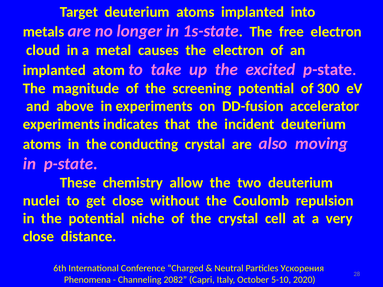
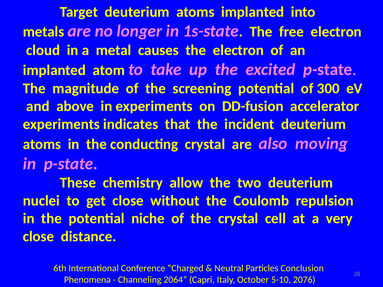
Ускорения: Ускорения -> Conclusion (302, 268)
2082: 2082 -> 2064 (175, 280)
2020: 2020 -> 2076 (304, 280)
